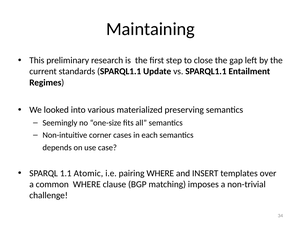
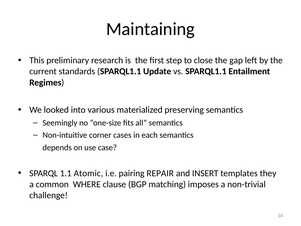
pairing WHERE: WHERE -> REPAIR (160, 173)
over: over -> they (268, 173)
